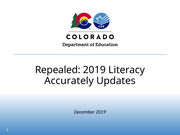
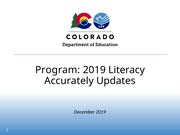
Repealed: Repealed -> Program (58, 70)
